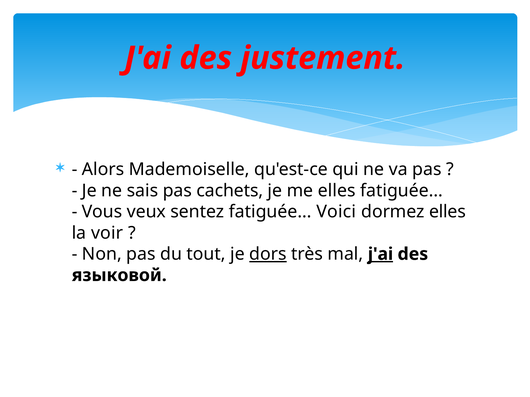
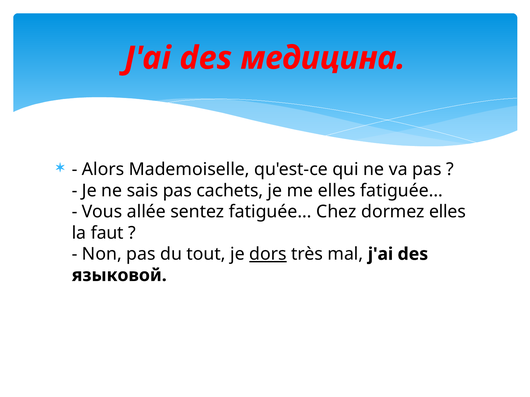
justement: justement -> медицина (323, 58)
veux: veux -> allée (146, 212)
Voici: Voici -> Chez (336, 212)
voir: voir -> faut (107, 233)
j'ai underline: present -> none (381, 254)
